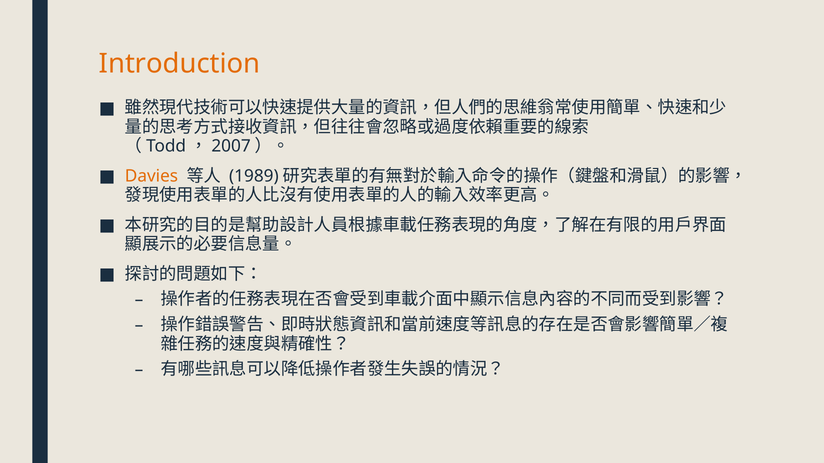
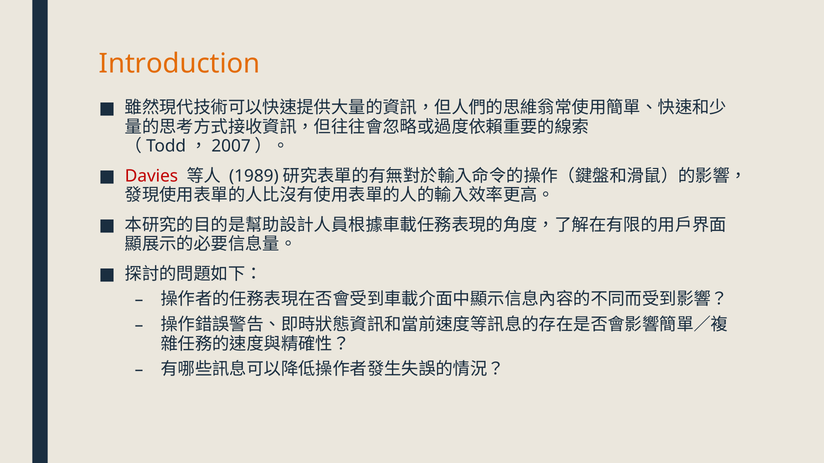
Davies colour: orange -> red (151, 176)
